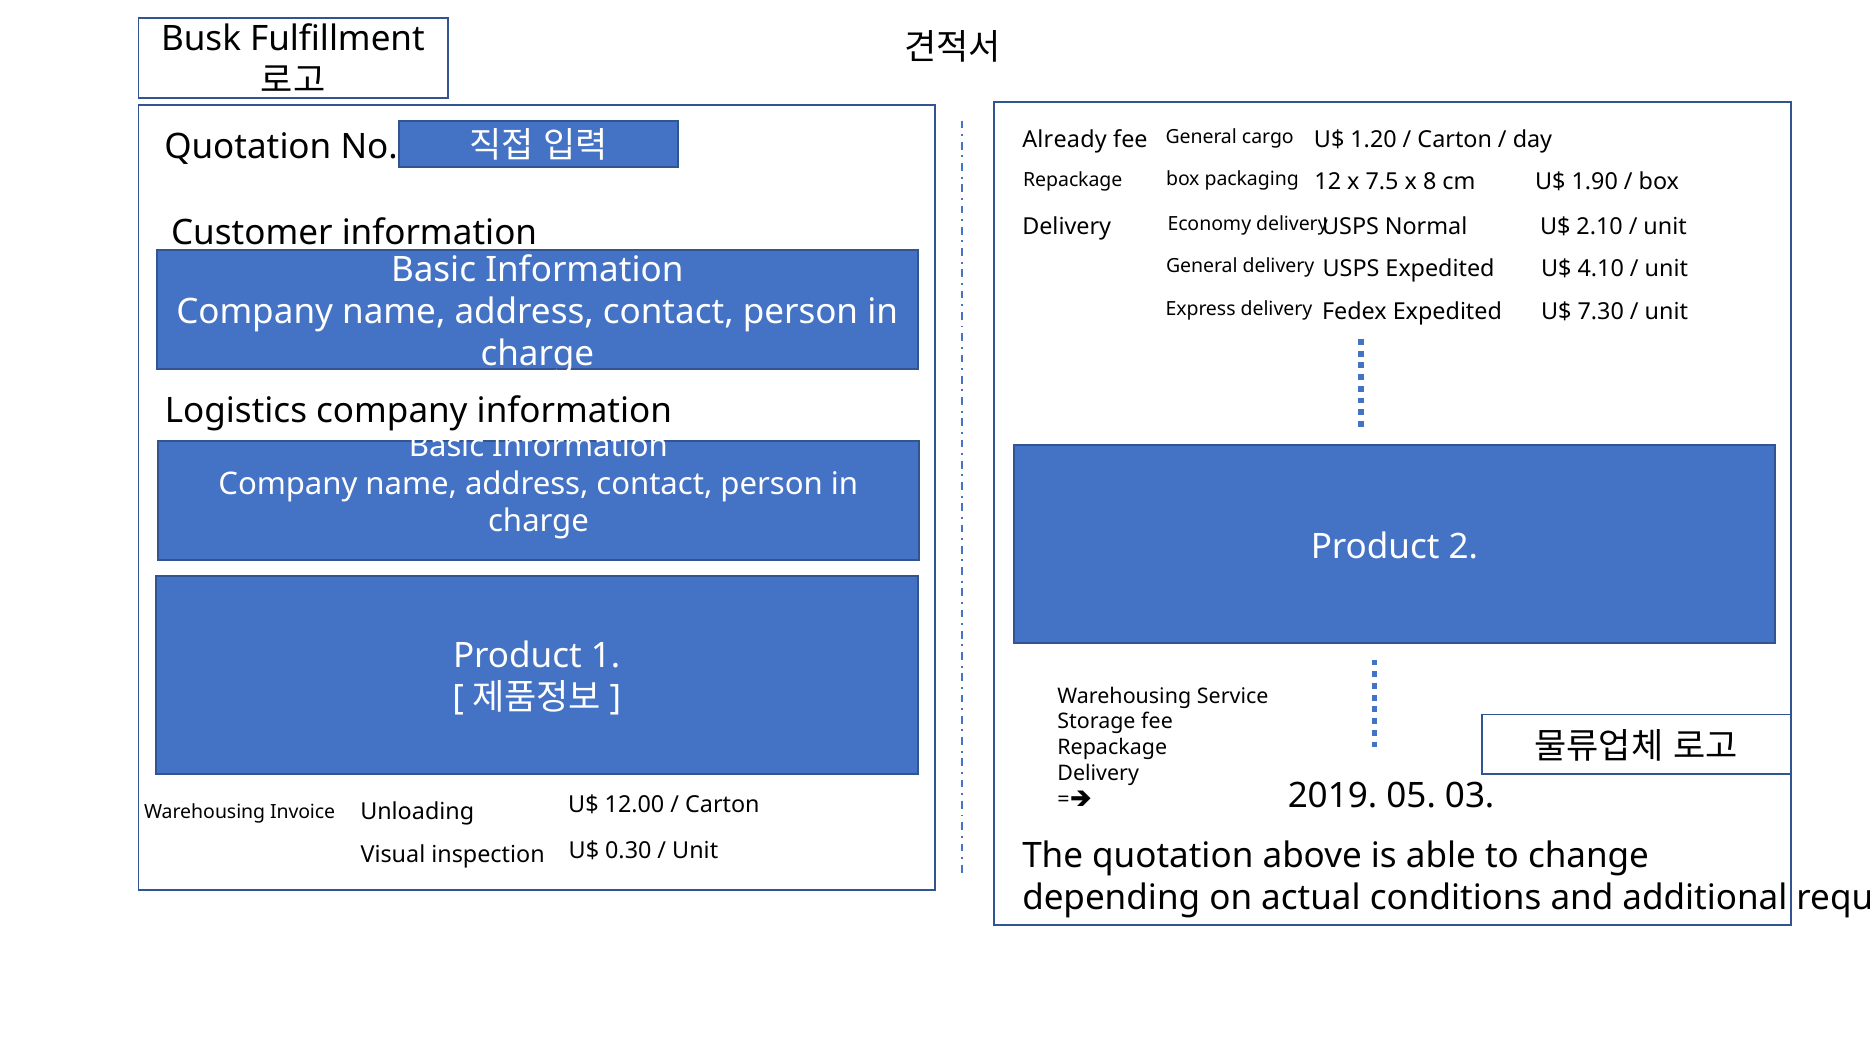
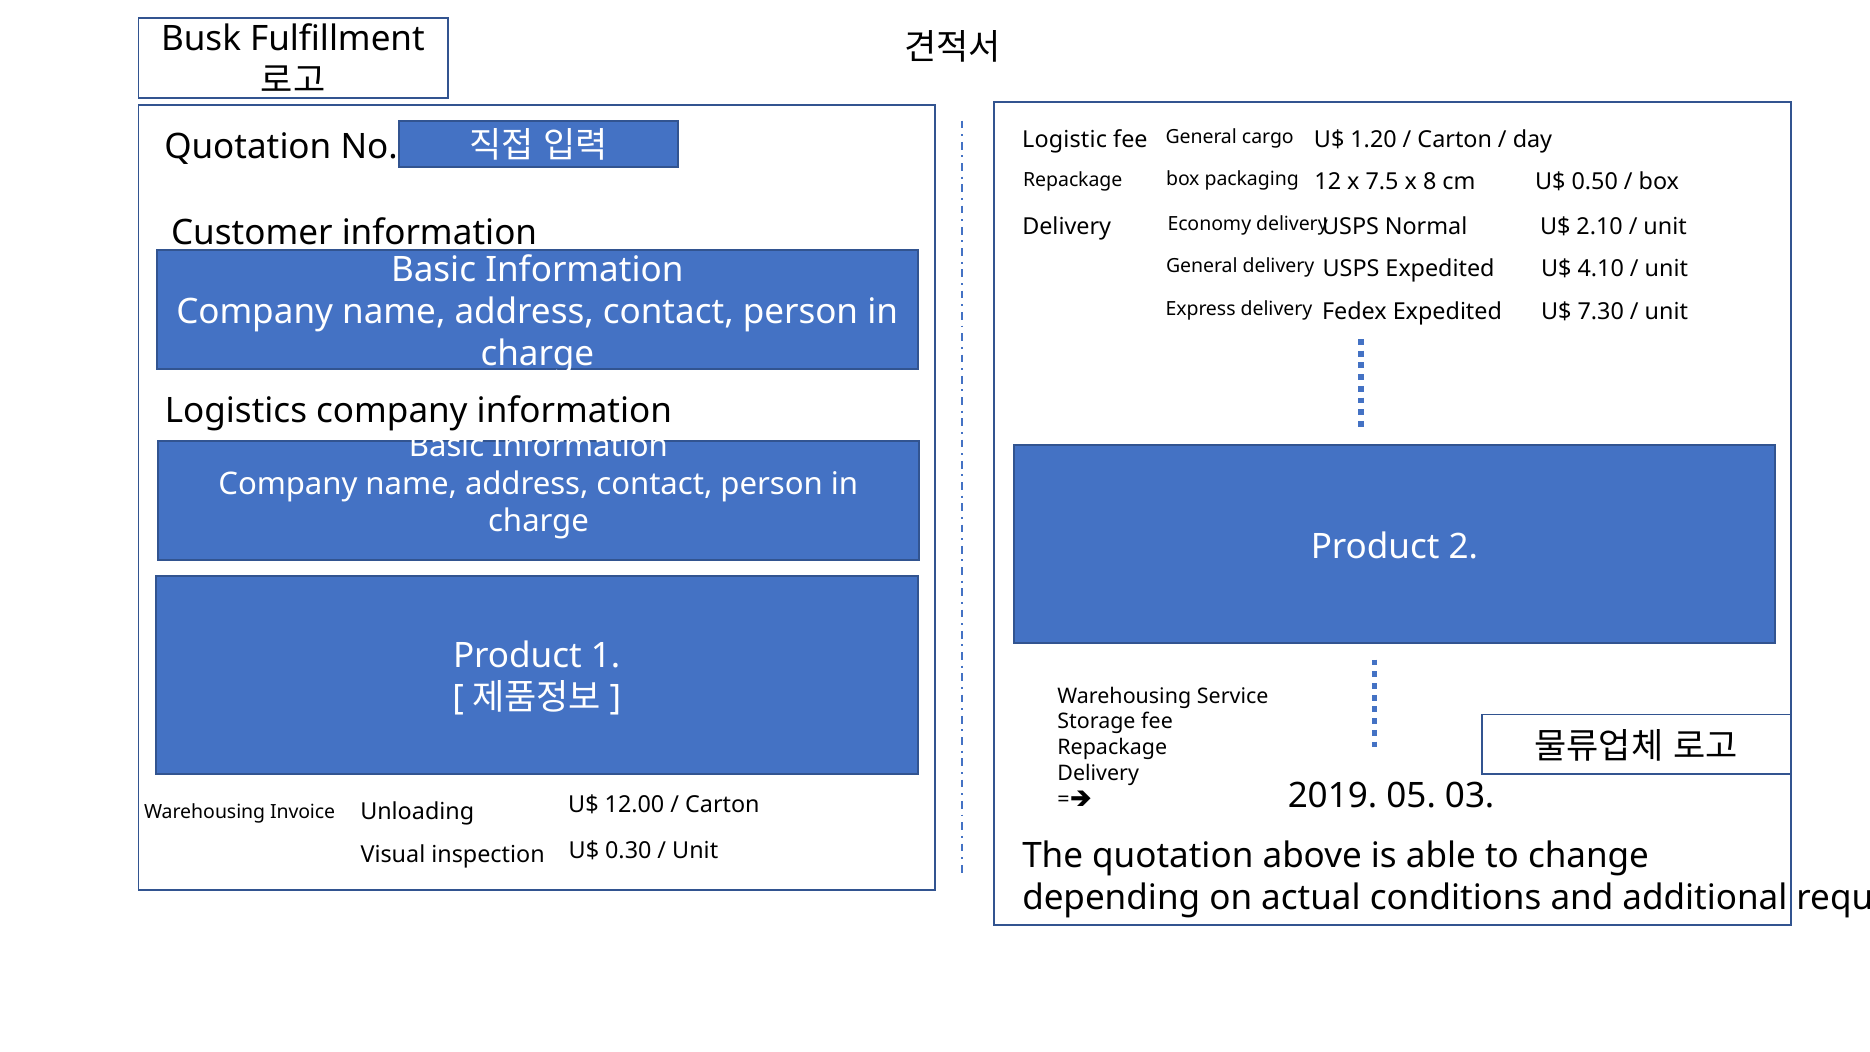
Already: Already -> Logistic (1065, 140)
1.90: 1.90 -> 0.50 (1595, 182)
